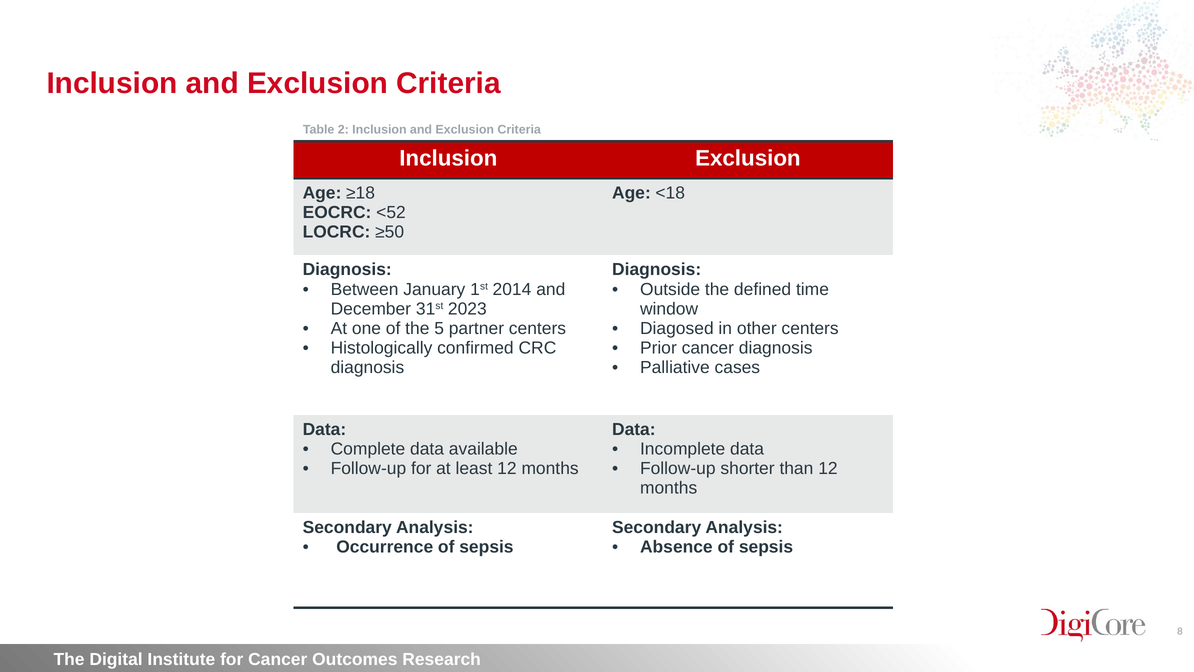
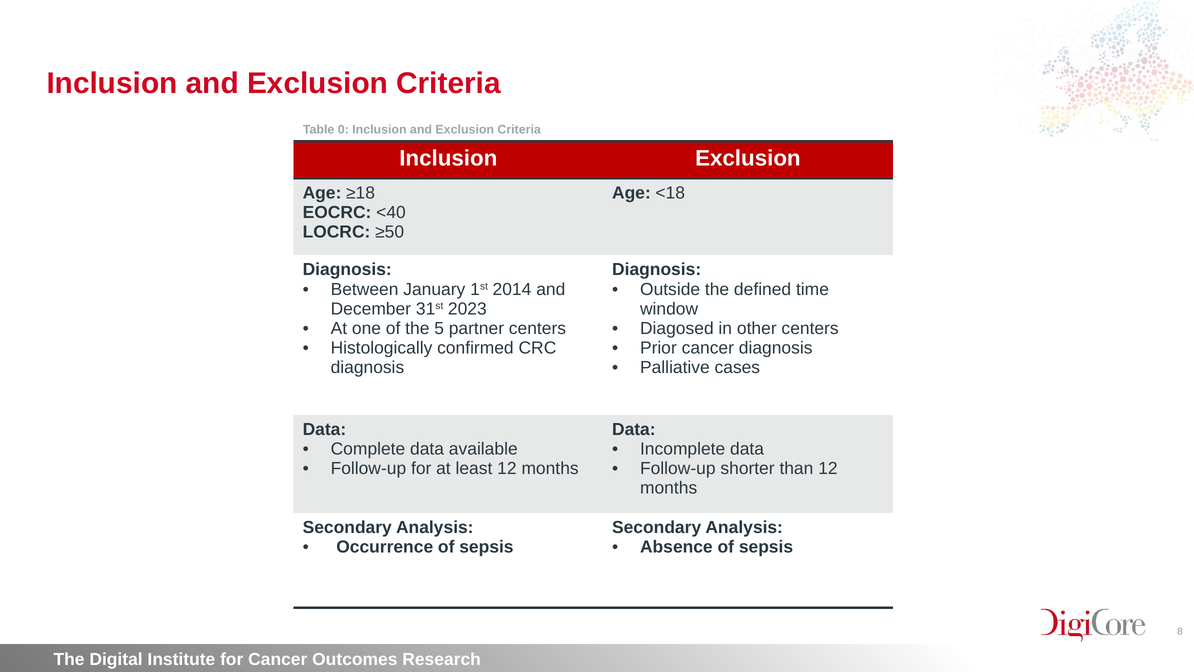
2: 2 -> 0 (343, 130)
<52: <52 -> <40 (391, 212)
